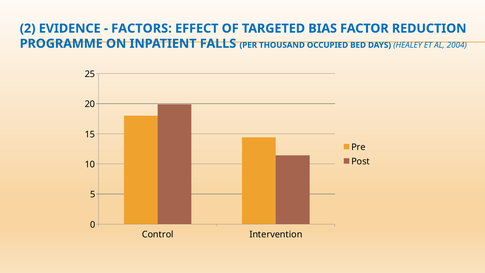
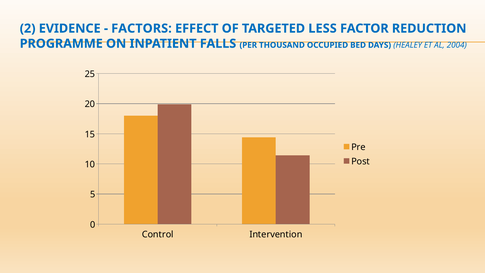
BIAS: BIAS -> LESS (323, 28)
